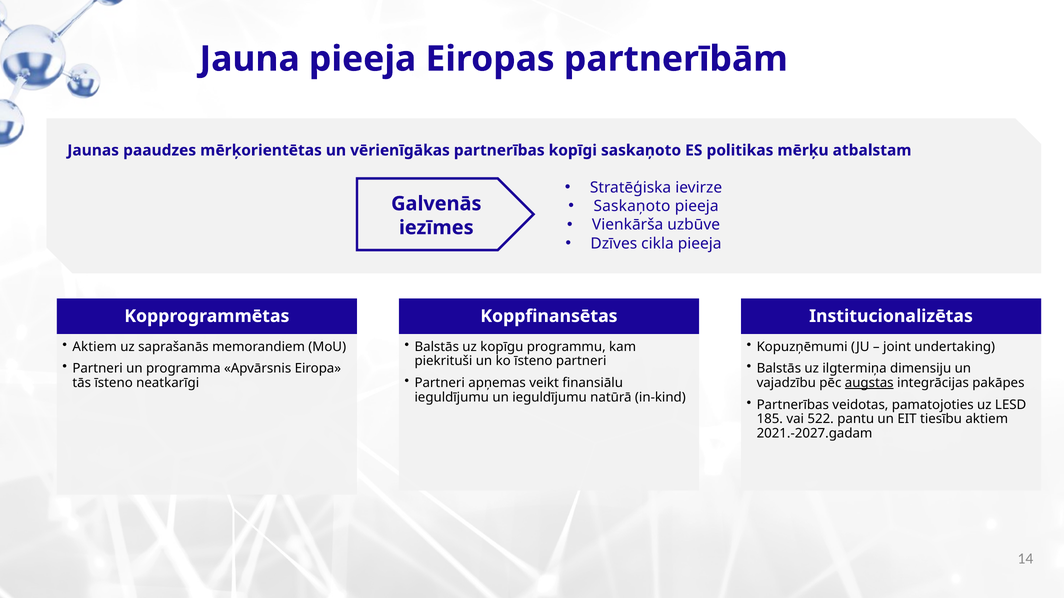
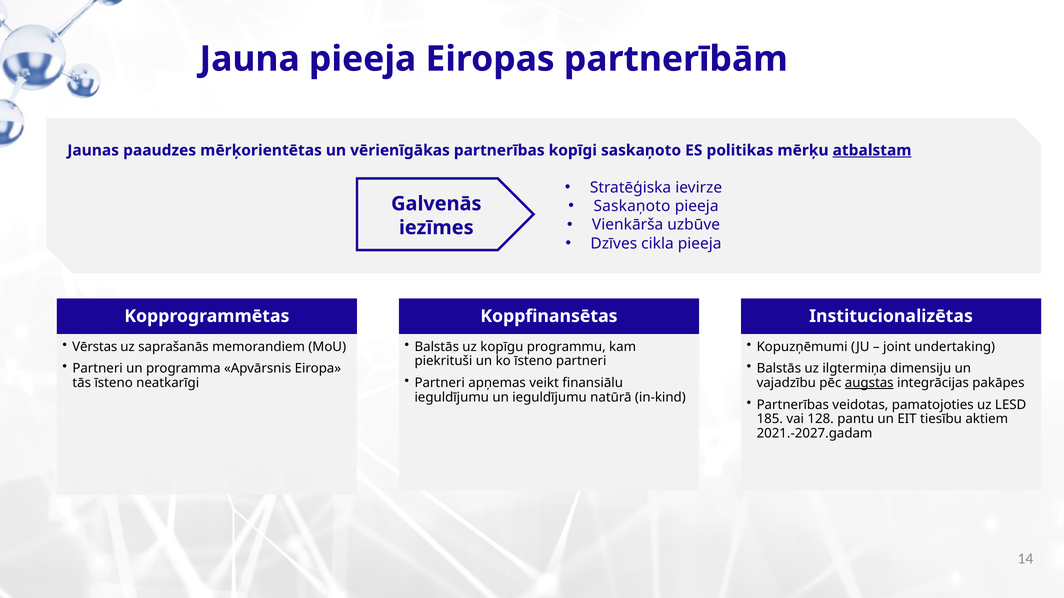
atbalstam underline: none -> present (872, 150)
Aktiem: Aktiem -> Vērstas (95, 347)
522: 522 -> 128 (821, 419)
